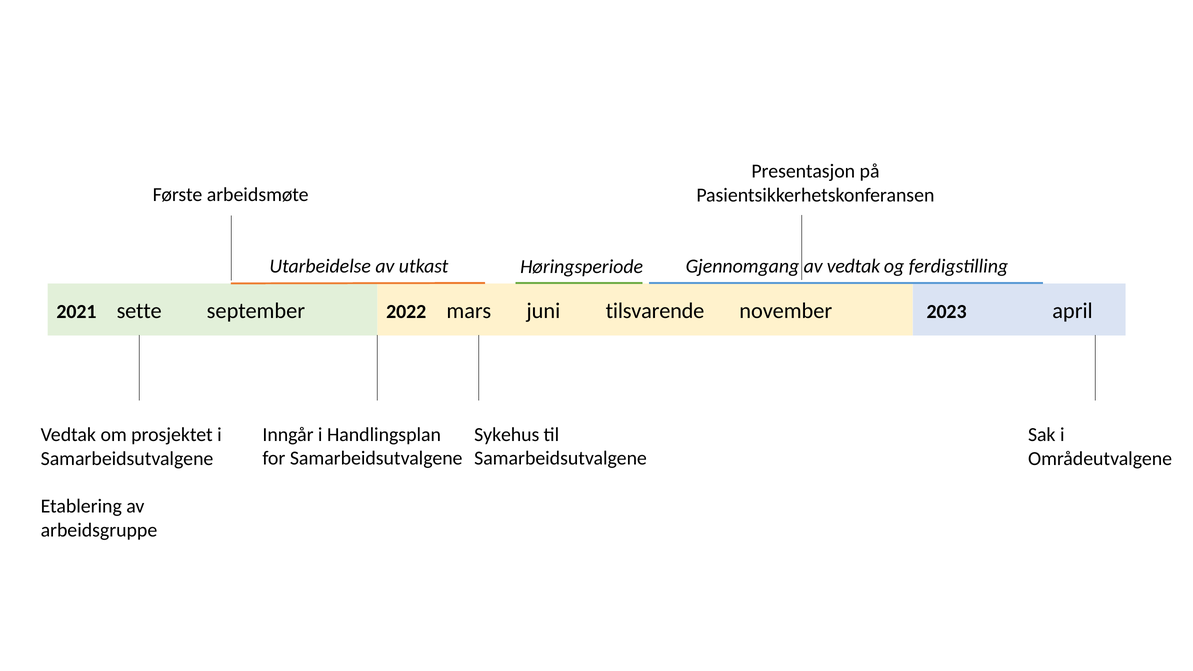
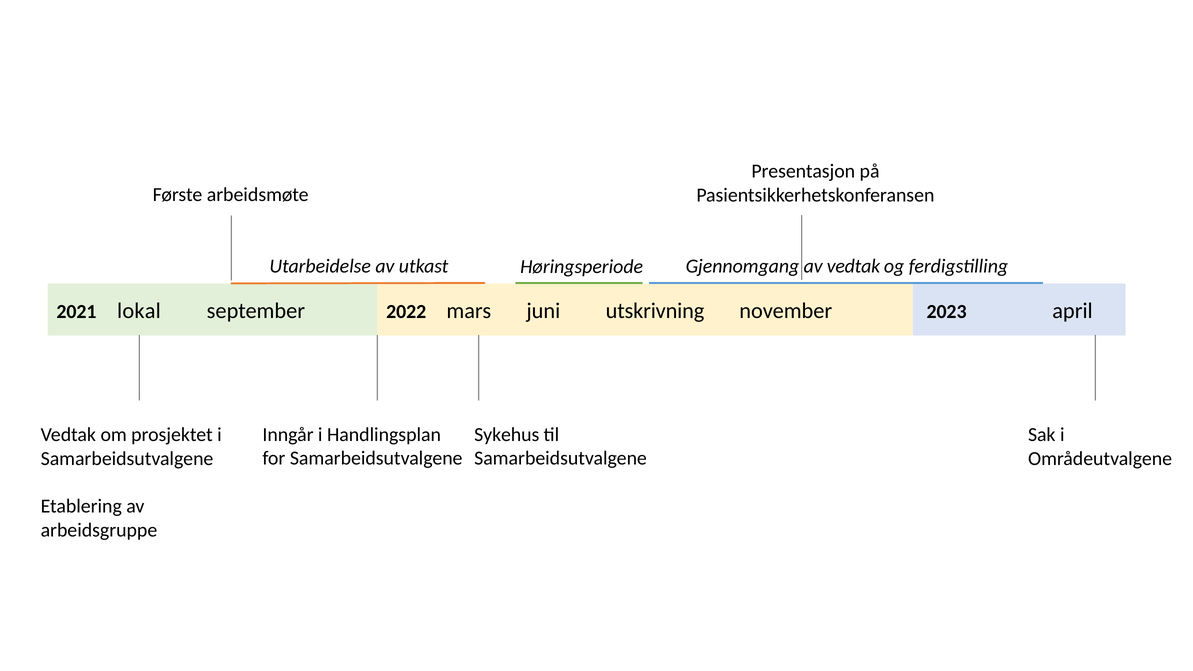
sette: sette -> lokal (139, 311)
tilsvarende: tilsvarende -> utskrivning (655, 311)
